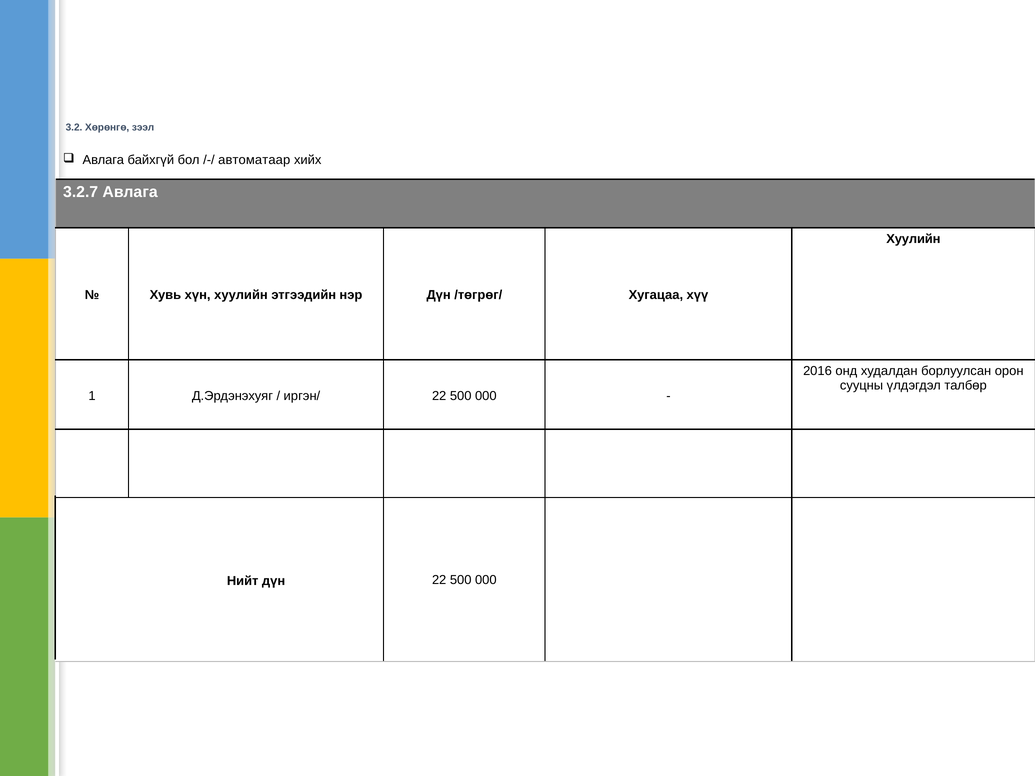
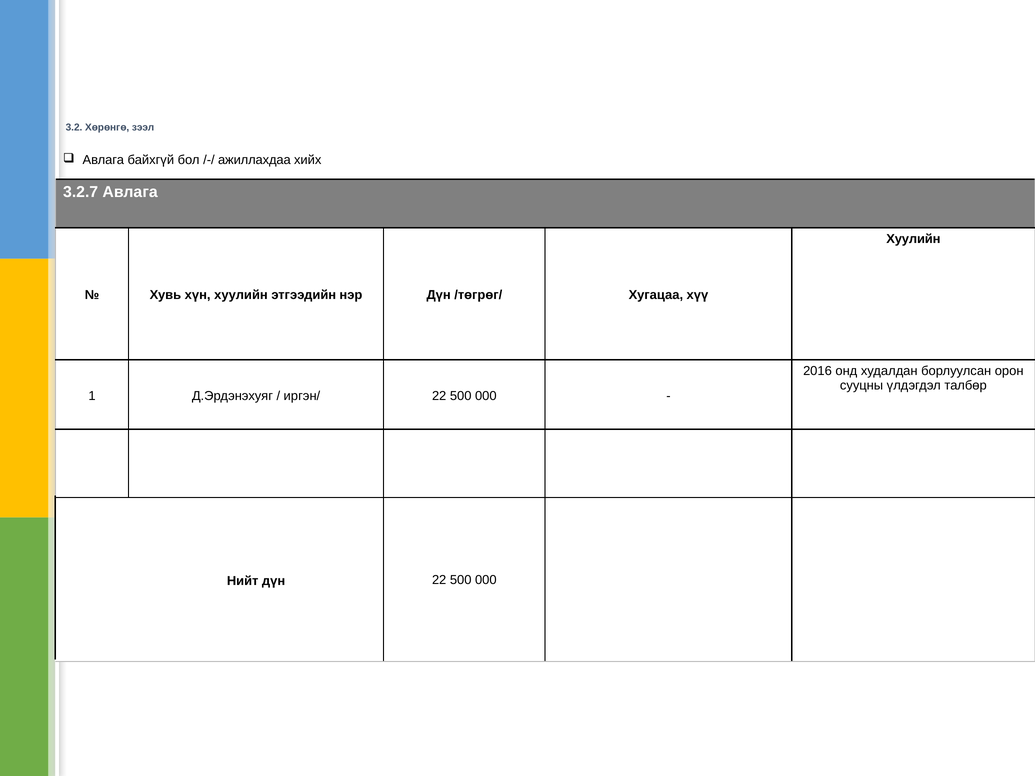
автоматаар: автоматаар -> ажиллахдаа (254, 160)
